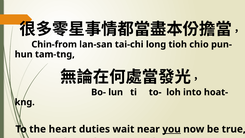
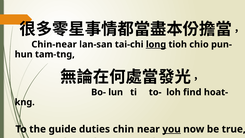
Chin-from: Chin-from -> Chin-near (54, 44)
long underline: none -> present (156, 44)
into: into -> find (192, 92)
heart: heart -> guide (63, 129)
wait: wait -> chin (123, 129)
